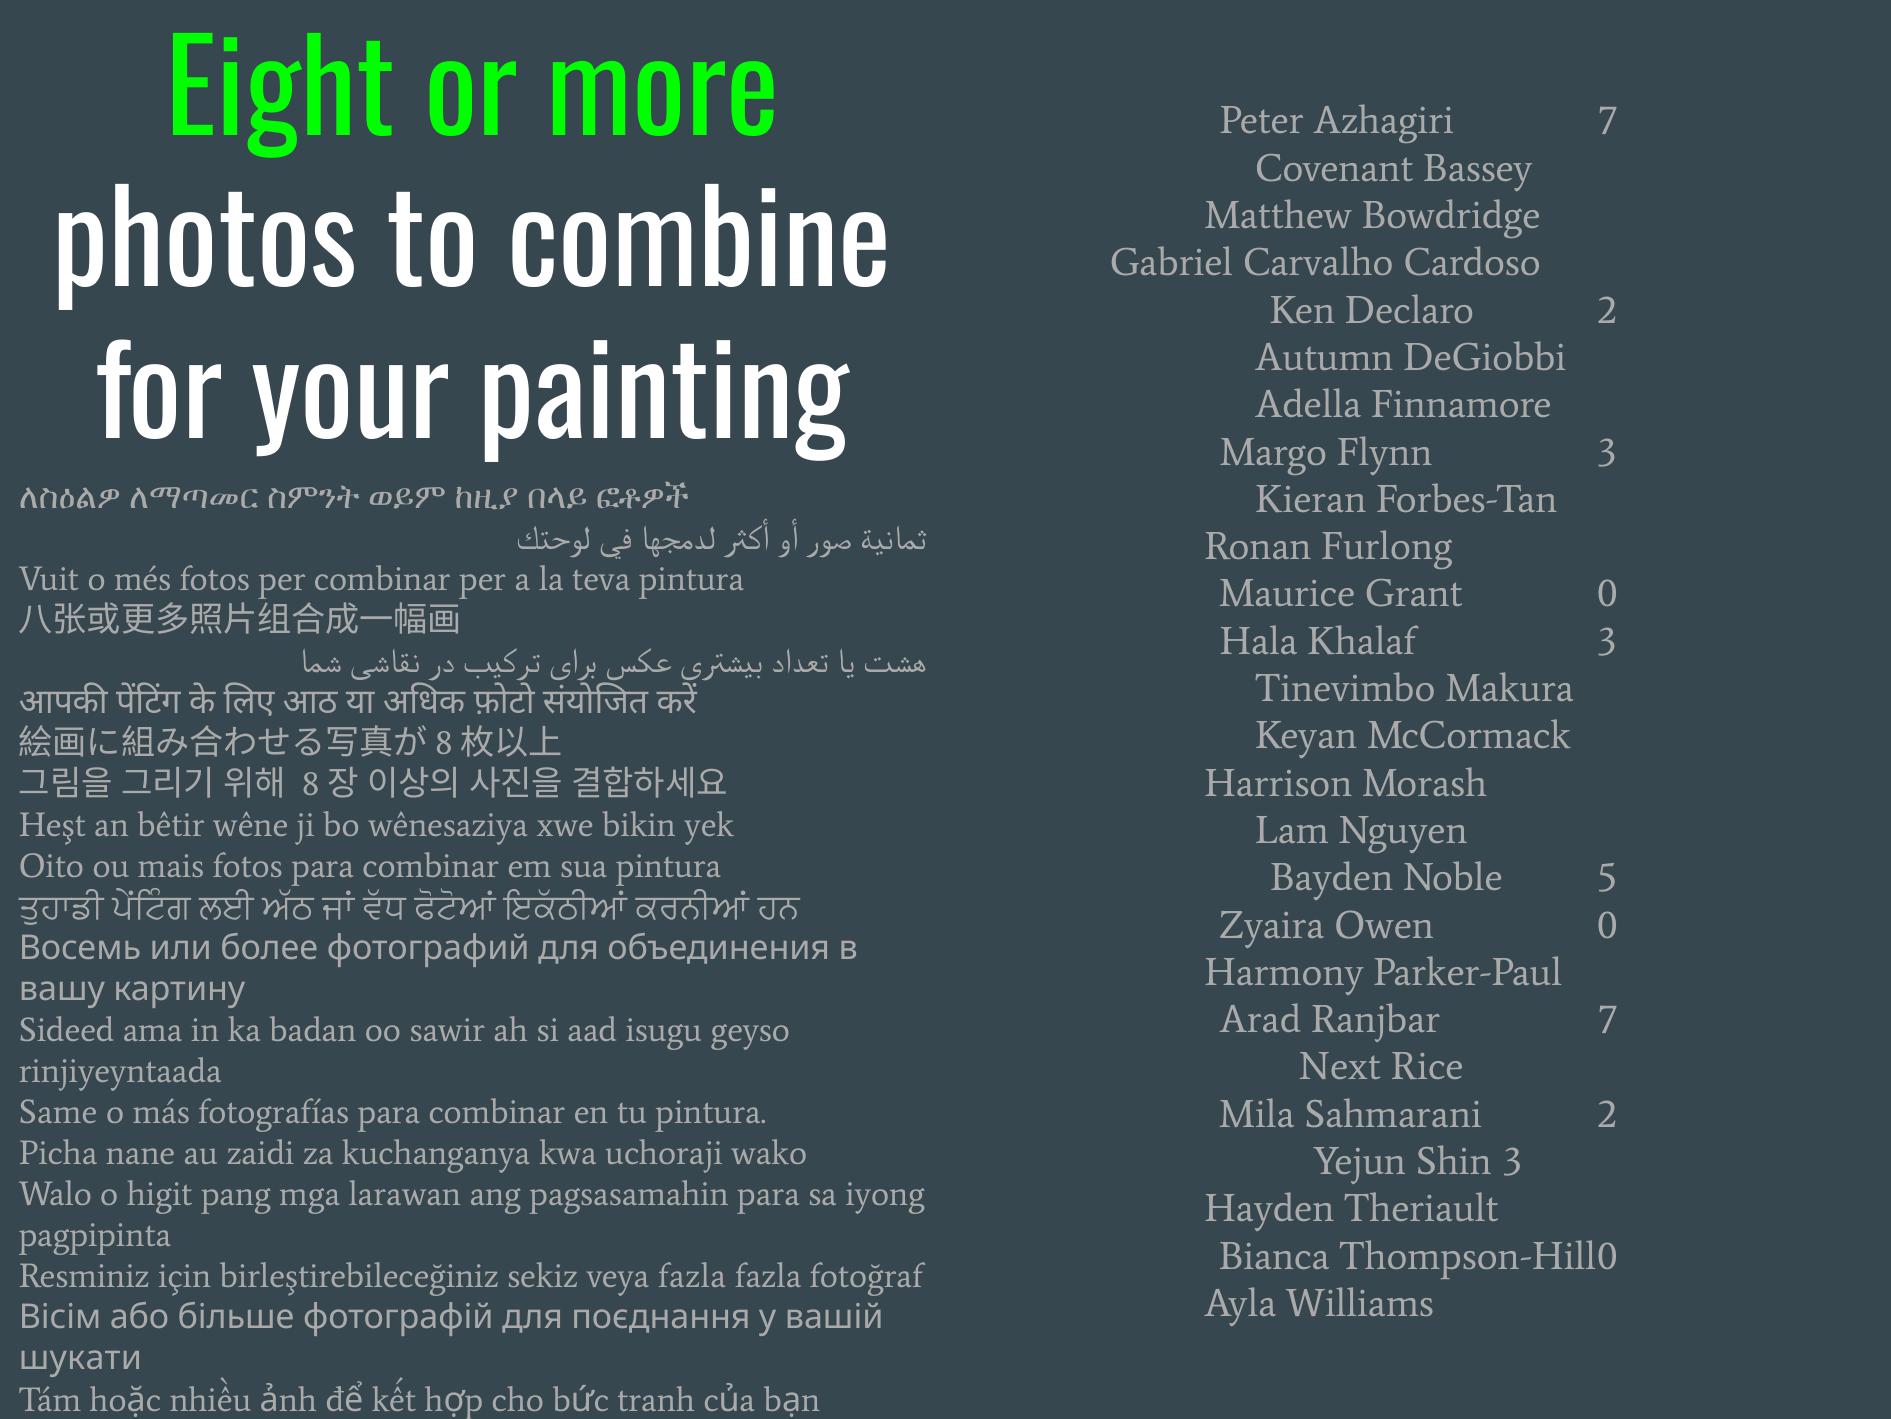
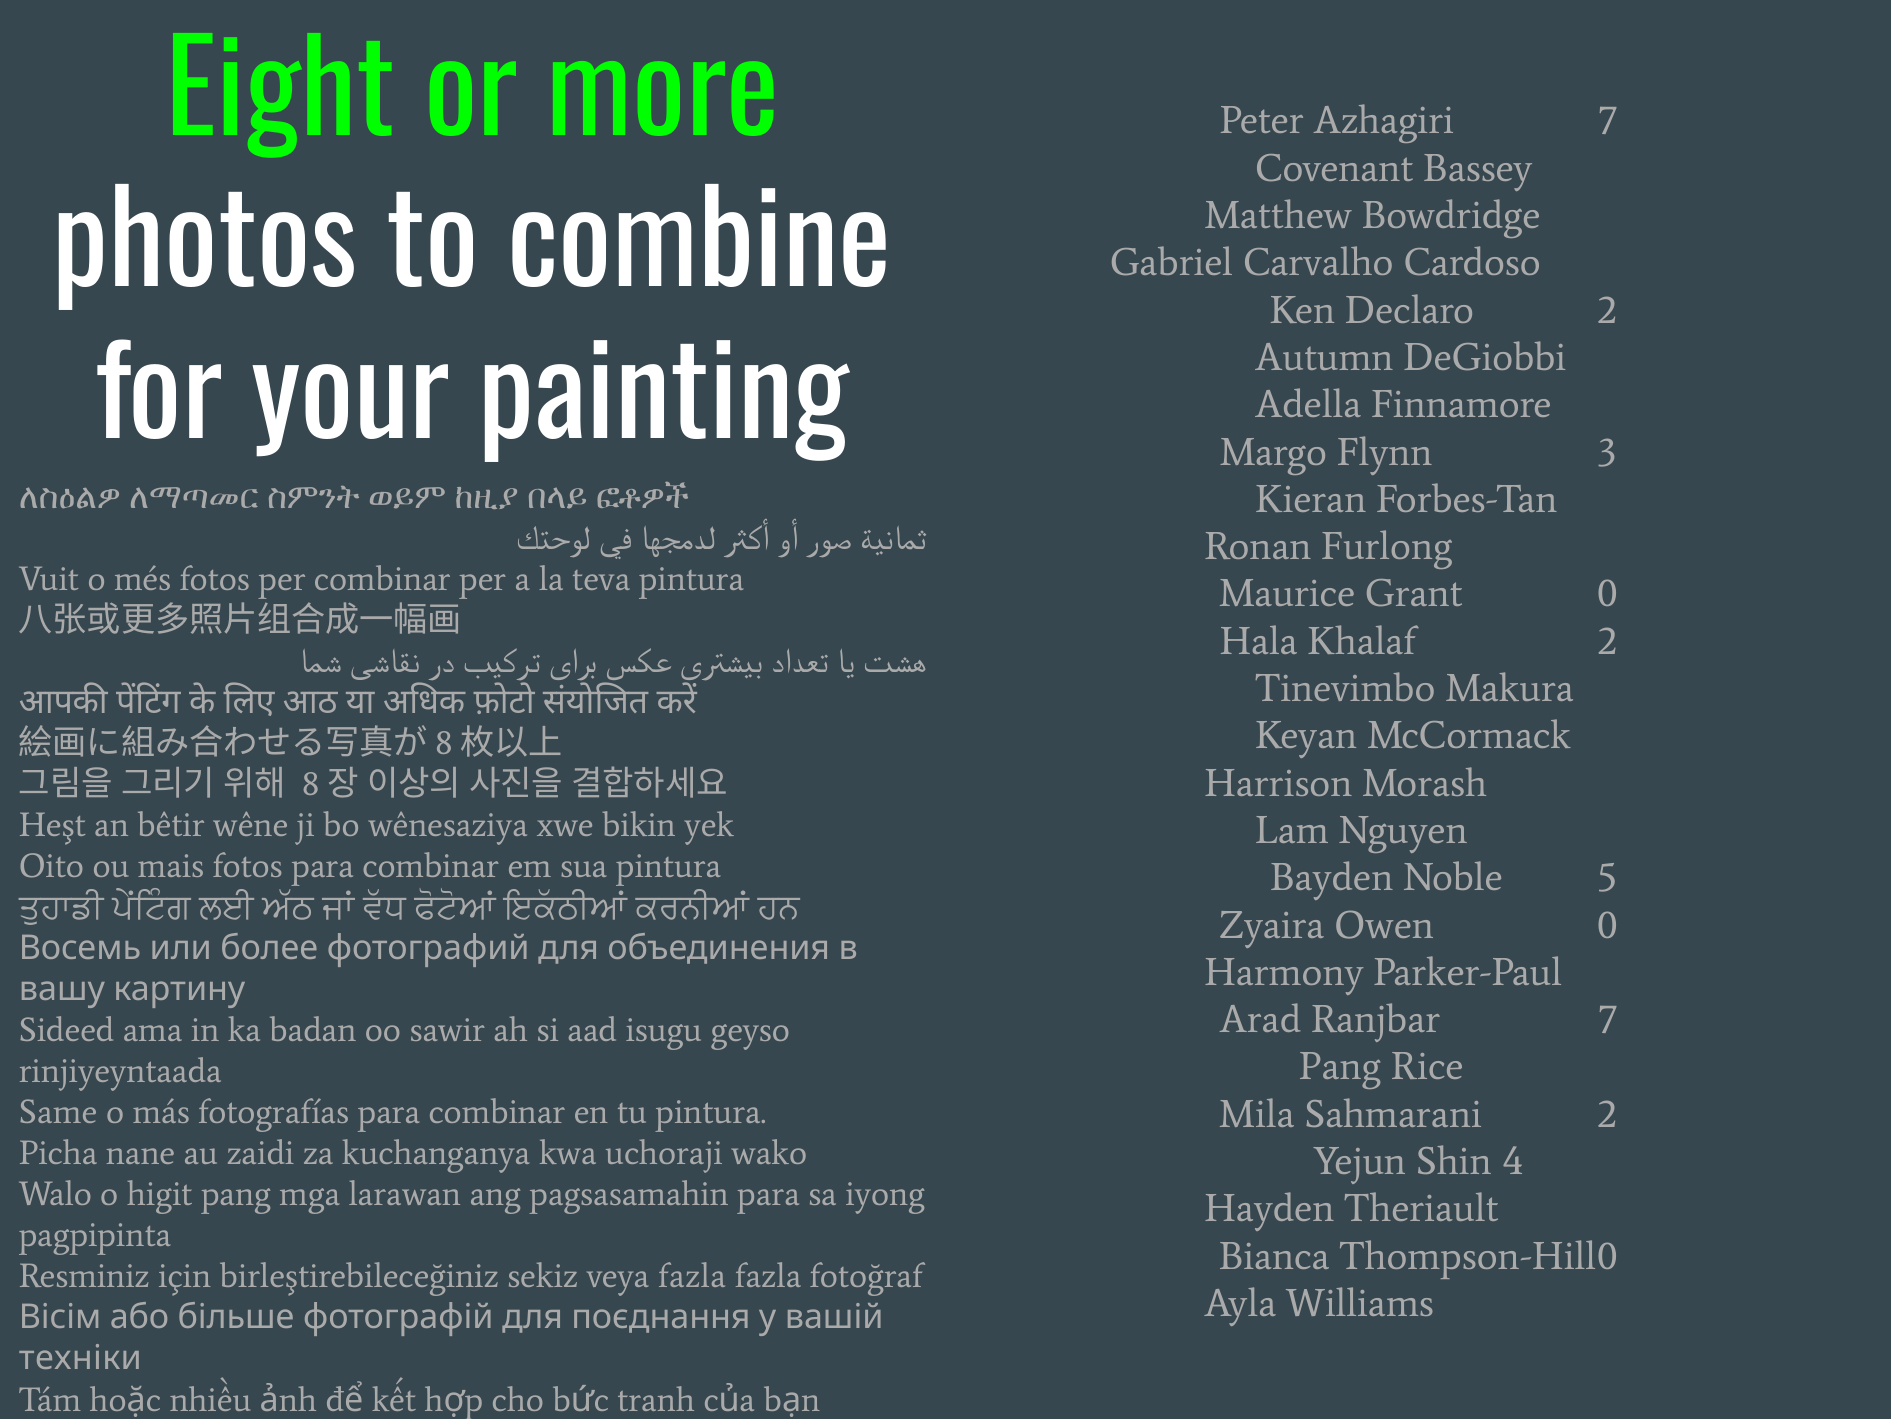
Khalaf 3: 3 -> 2 (1608, 641)
Next: Next -> Pang (1340, 1066)
Shin 3: 3 -> 4 (1513, 1161)
шукати: шукати -> техніки (80, 1358)
